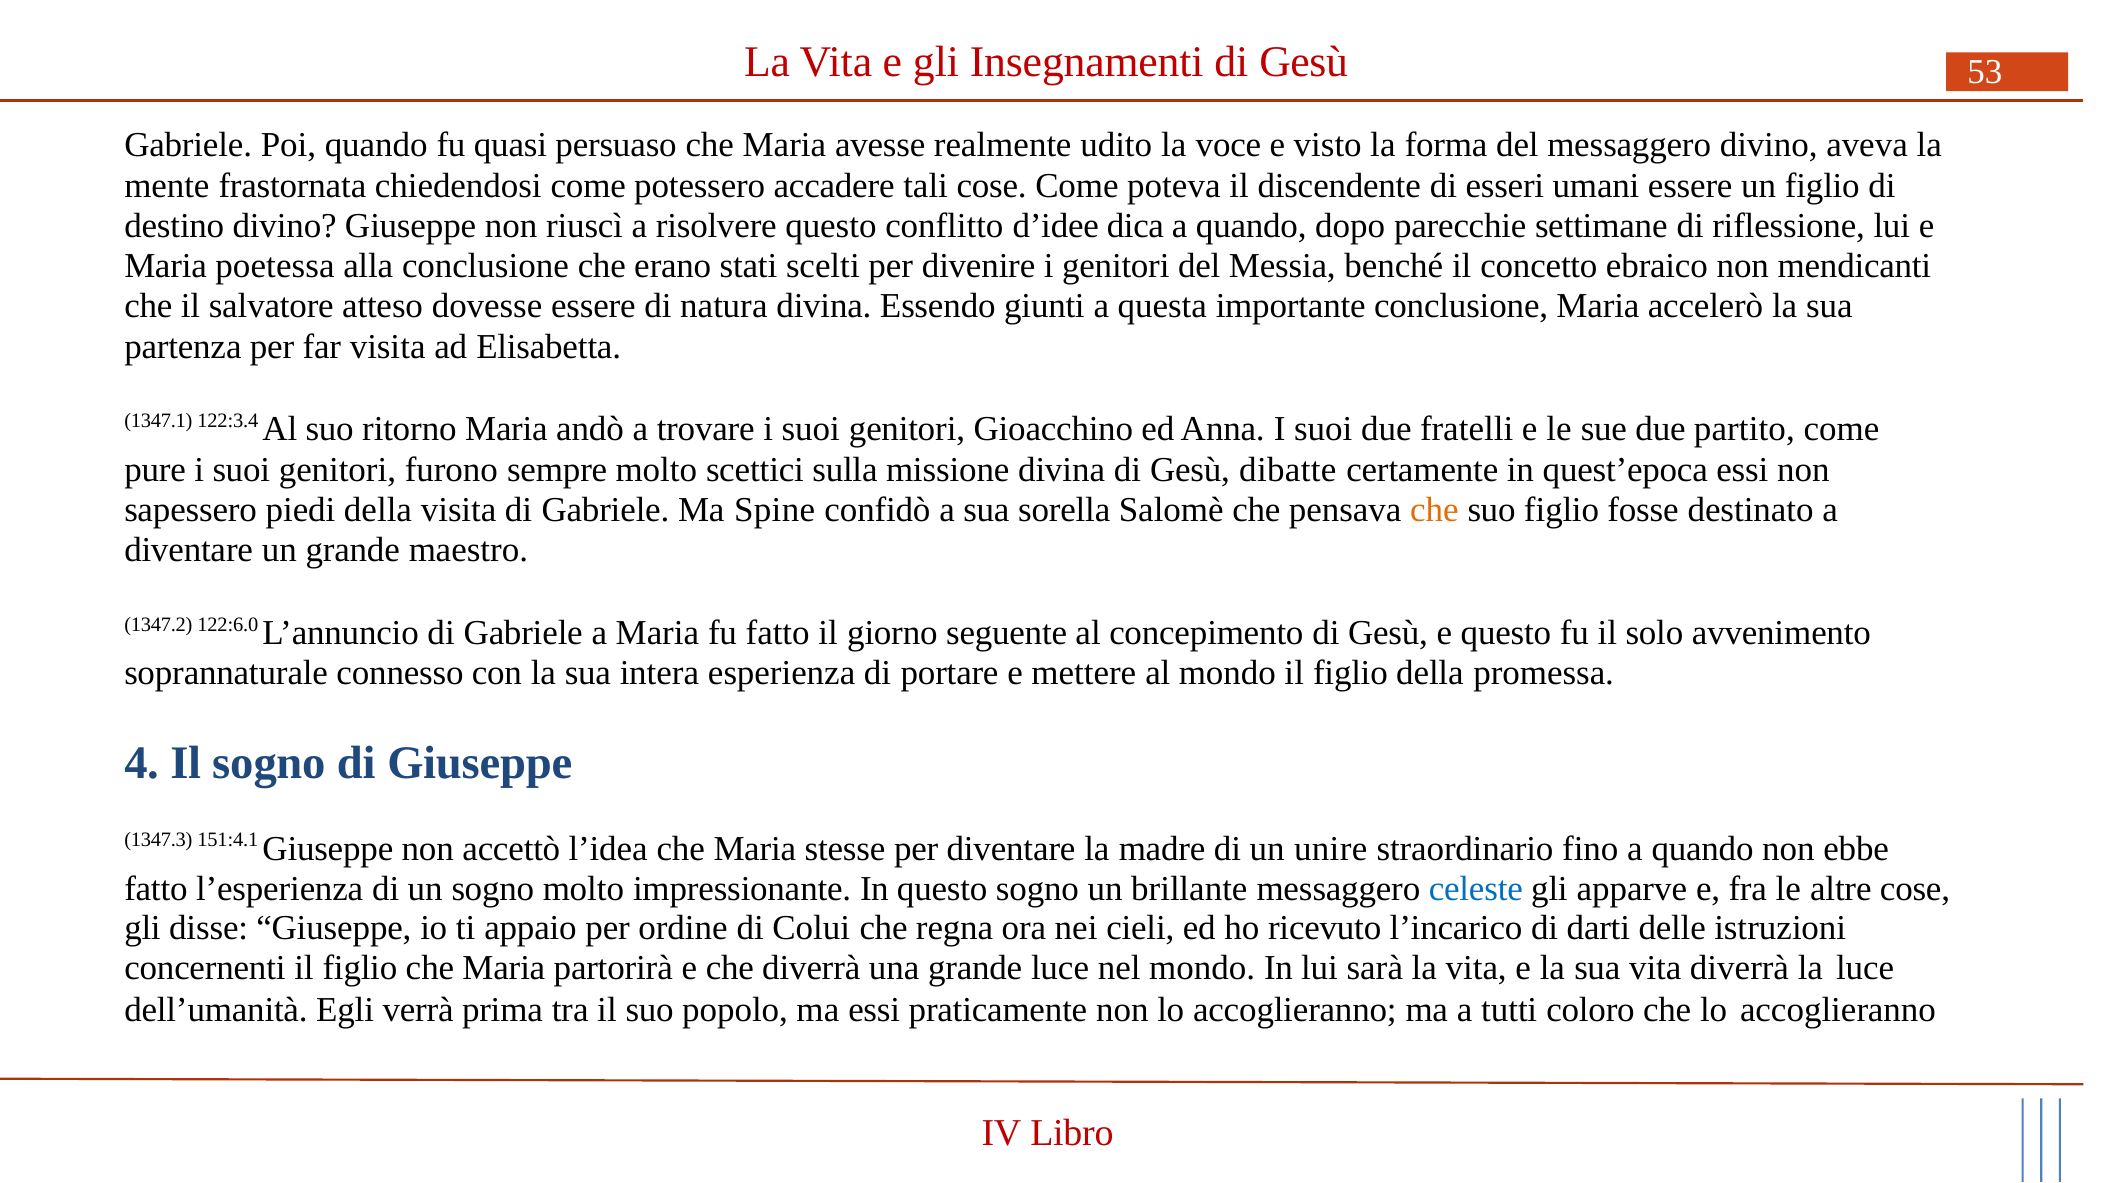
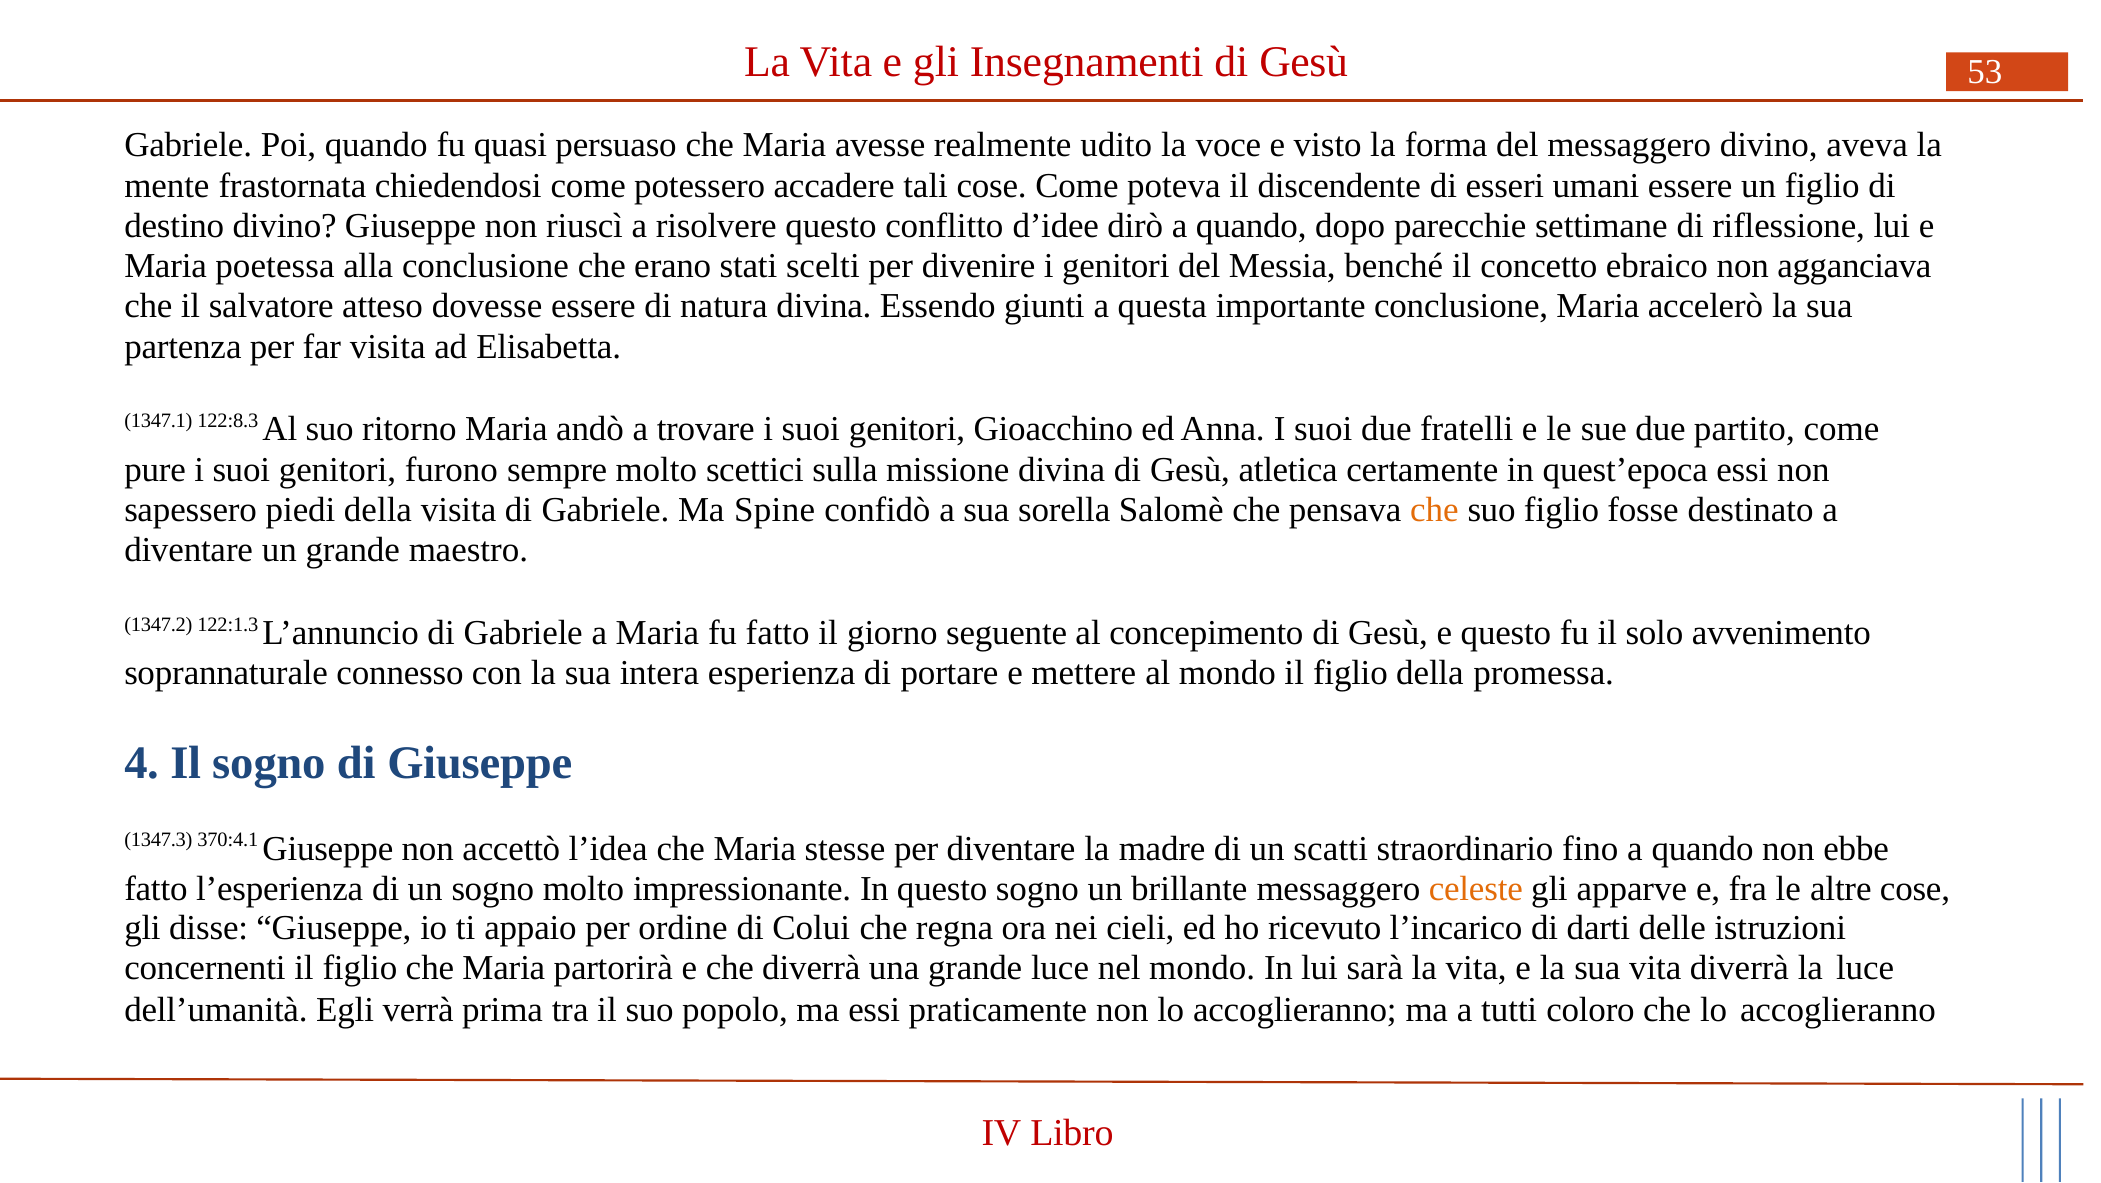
dica: dica -> dirò (1135, 226)
mendicanti: mendicanti -> agganciava (1854, 266)
122:3.4: 122:3.4 -> 122:8.3 (228, 421)
dibatte: dibatte -> atletica (1288, 470)
122:6.0: 122:6.0 -> 122:1.3 (228, 625)
151:4.1: 151:4.1 -> 370:4.1 (228, 840)
unire: unire -> scatti (1331, 849)
celeste colour: blue -> orange (1476, 889)
